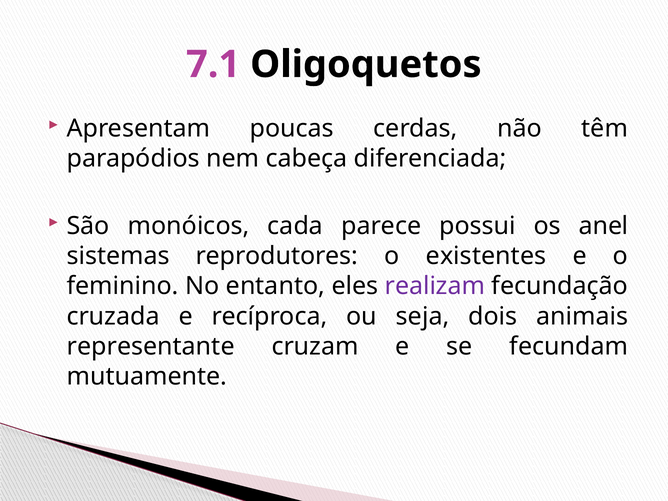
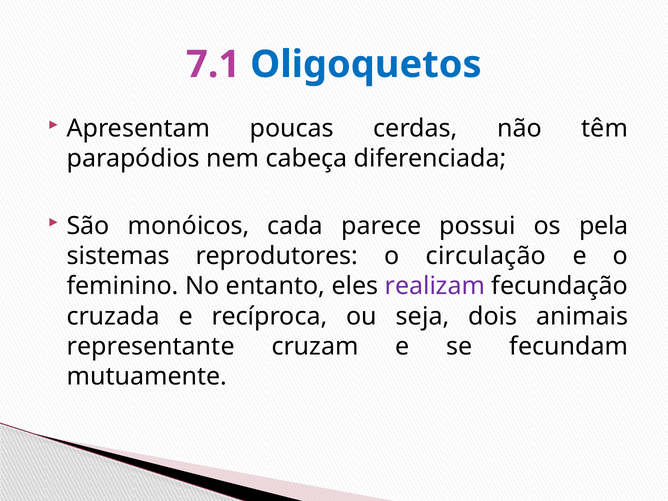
Oligoquetos colour: black -> blue (366, 64)
anel: anel -> pela (604, 226)
existentes: existentes -> circulação (486, 256)
